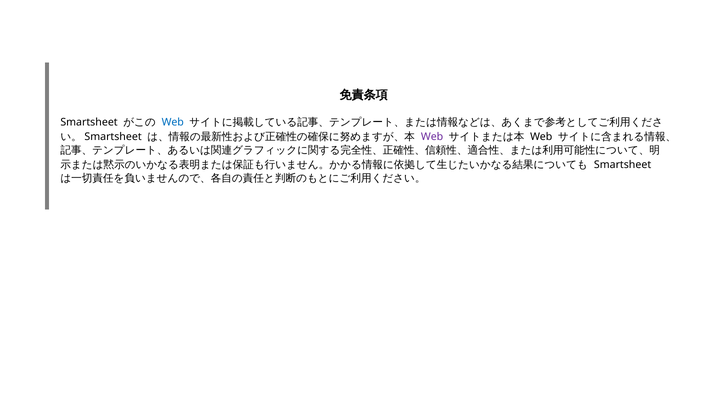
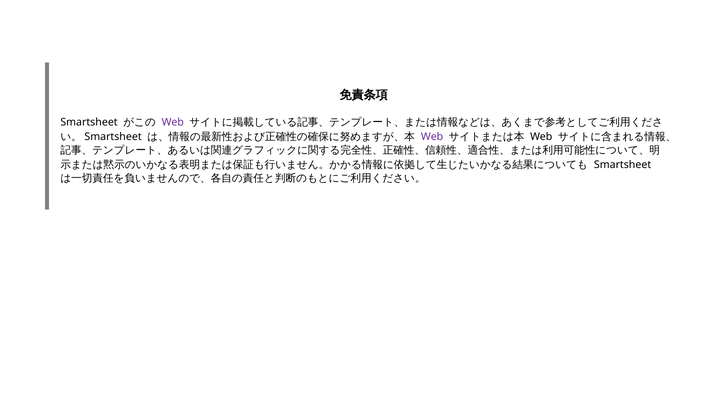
Web colour: blue -> purple (173, 122)
